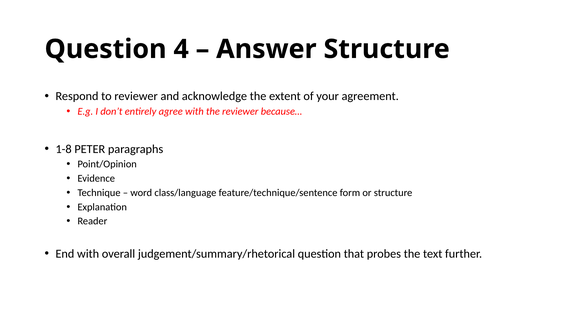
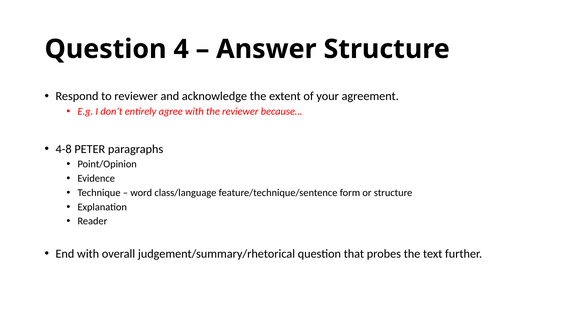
1-8: 1-8 -> 4-8 (64, 149)
